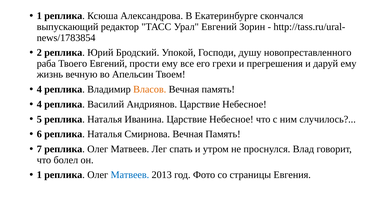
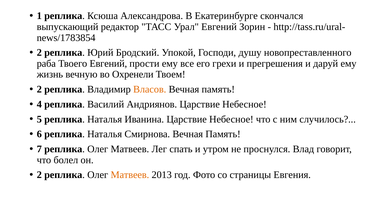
Апельсин: Апельсин -> Охренели (133, 74)
4: 4 -> 2 (39, 89)
1: 1 -> 2 (39, 175)
Матвеев colour: blue -> orange (130, 175)
